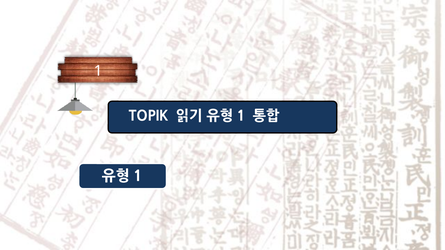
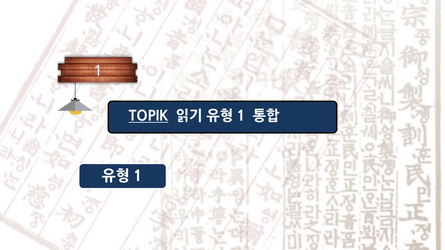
TOPIK underline: none -> present (149, 116)
